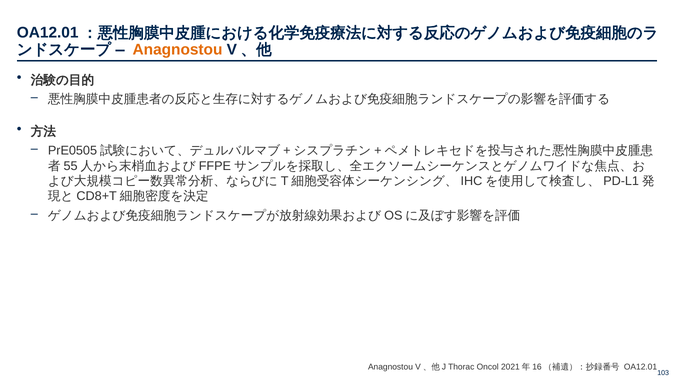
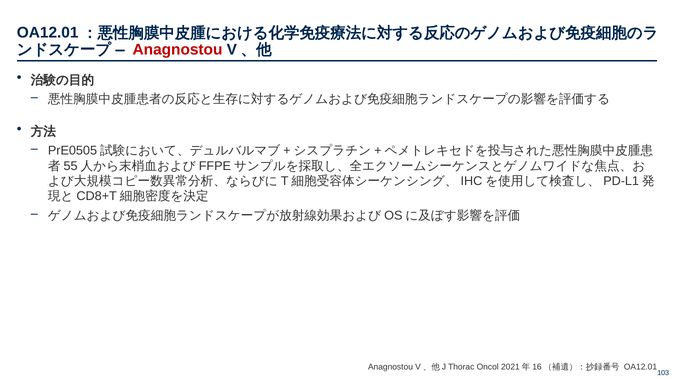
Anagnostou colour: orange -> red (178, 49)
